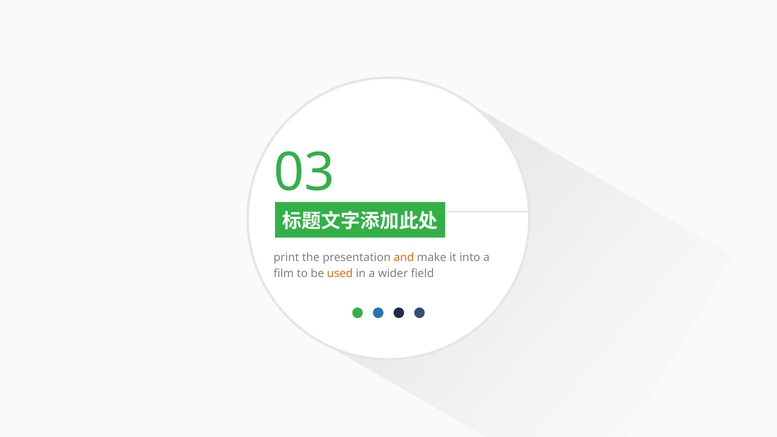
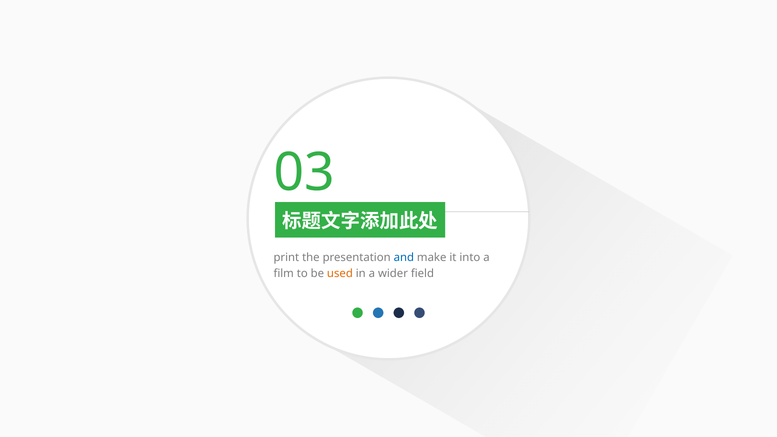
and colour: orange -> blue (404, 257)
